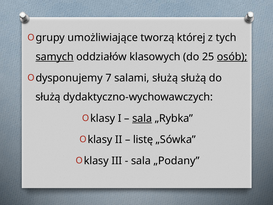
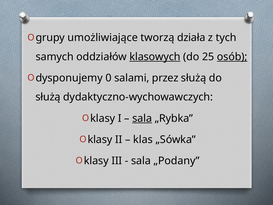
której: której -> działa (191, 38)
samych underline: present -> none (55, 57)
klasowych underline: none -> present (155, 57)
7: 7 -> 0 (108, 78)
salami służą: służą -> przez (165, 78)
listę: listę -> klas (143, 139)
